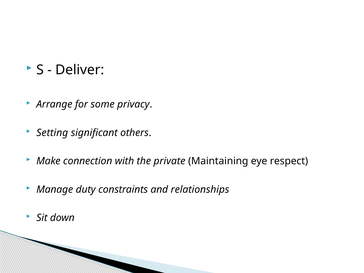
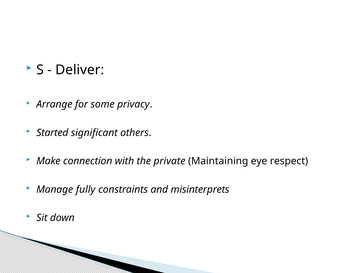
Setting: Setting -> Started (52, 133)
duty: duty -> fully (86, 189)
relationships: relationships -> misinterprets (200, 189)
